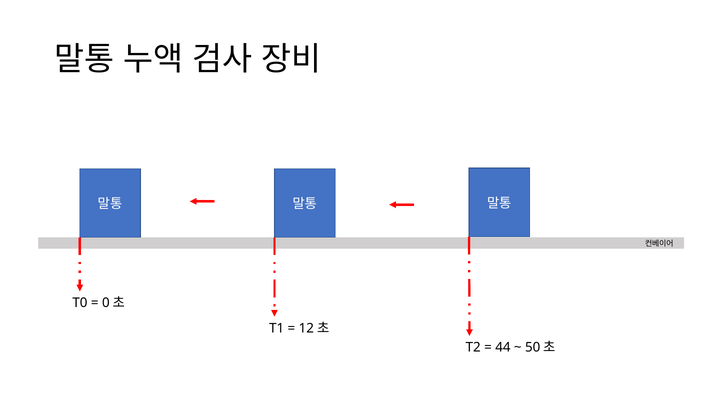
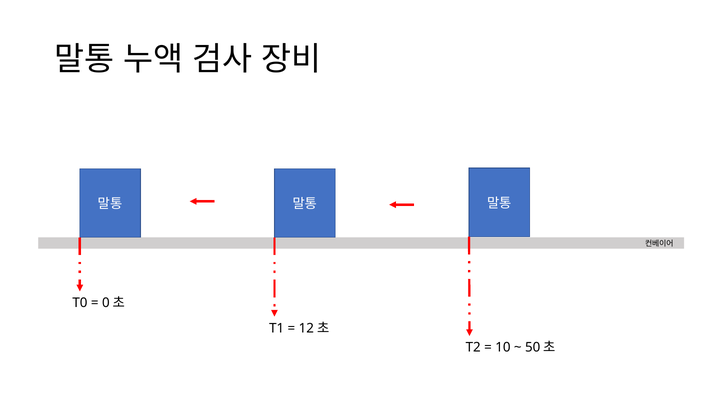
44: 44 -> 10 (503, 347)
